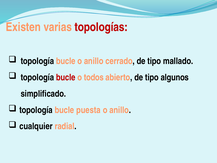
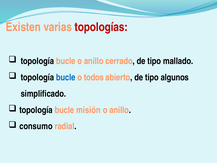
bucle colour: red -> blue (66, 77)
puesta: puesta -> misión (88, 110)
cualquier: cualquier -> consumo (36, 126)
